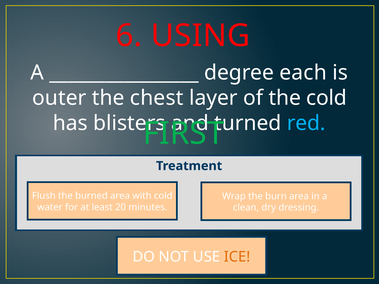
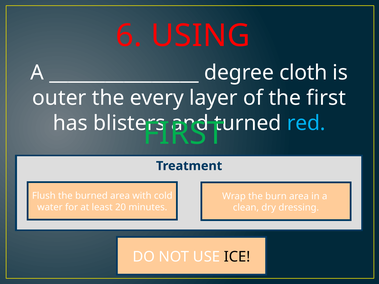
each: each -> cloth (303, 73)
chest: chest -> every (157, 98)
the cold: cold -> first (326, 98)
ICE colour: orange -> black (237, 257)
